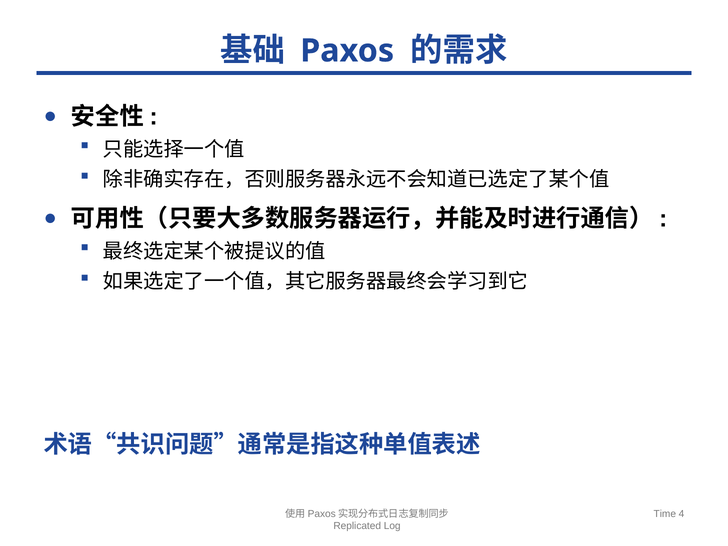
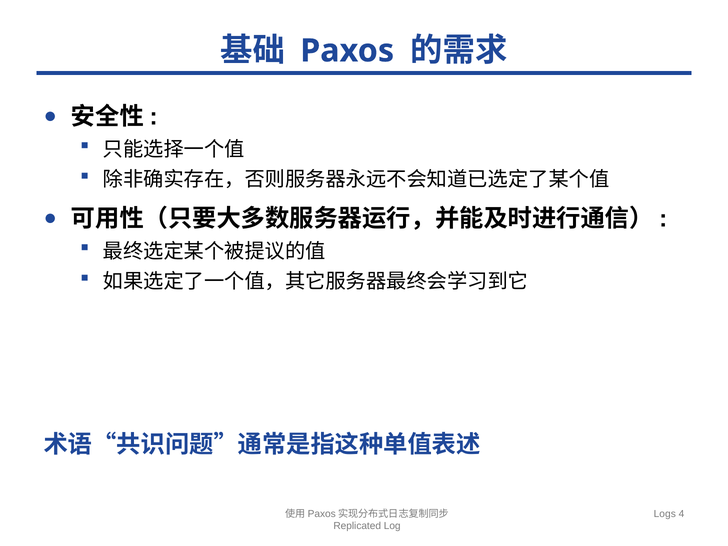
Time: Time -> Logs (665, 514)
